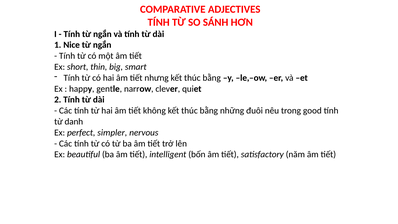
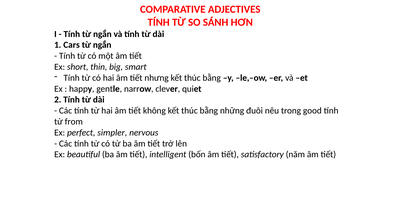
Nice: Nice -> Cars (72, 45)
danh: danh -> from (74, 122)
